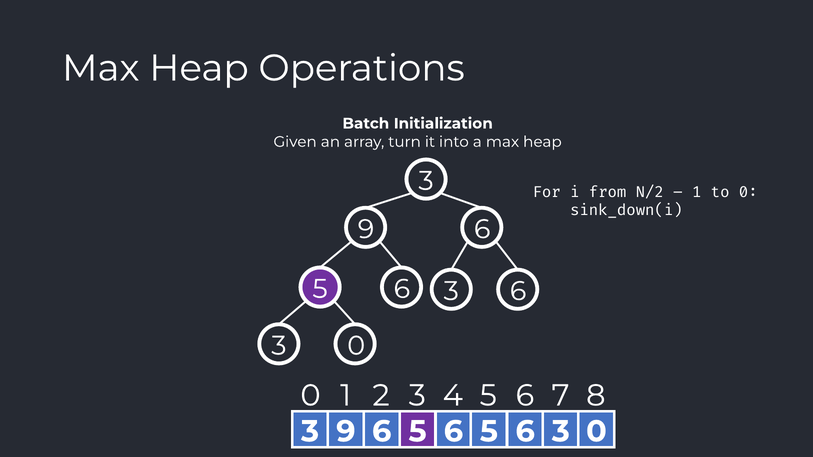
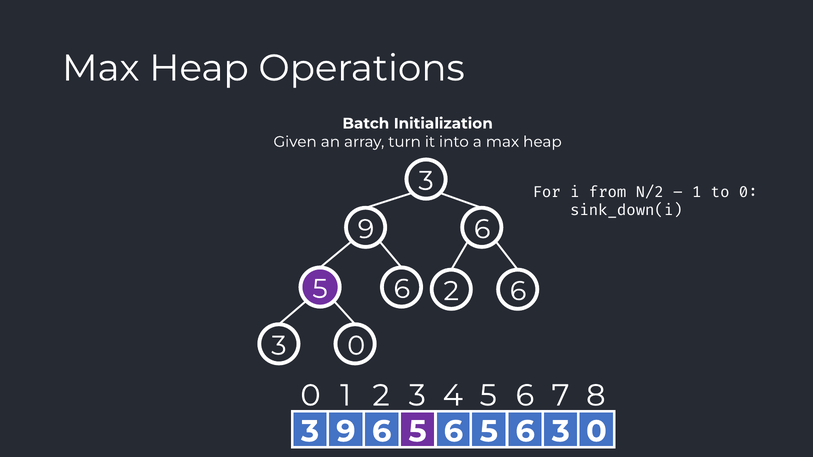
3: 3 -> 2 (451, 291)
